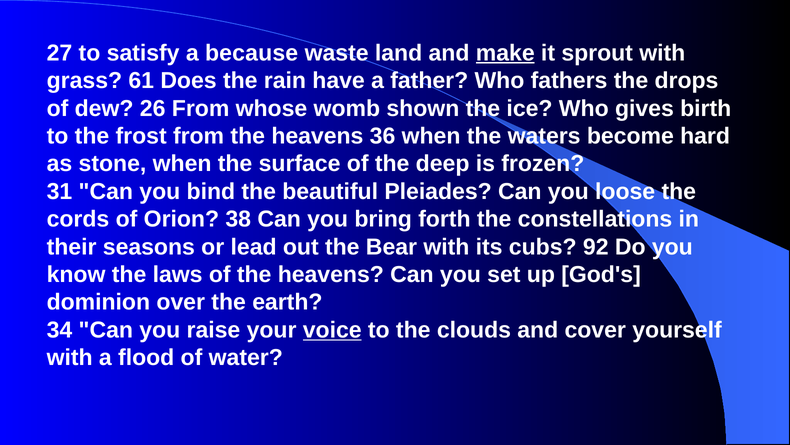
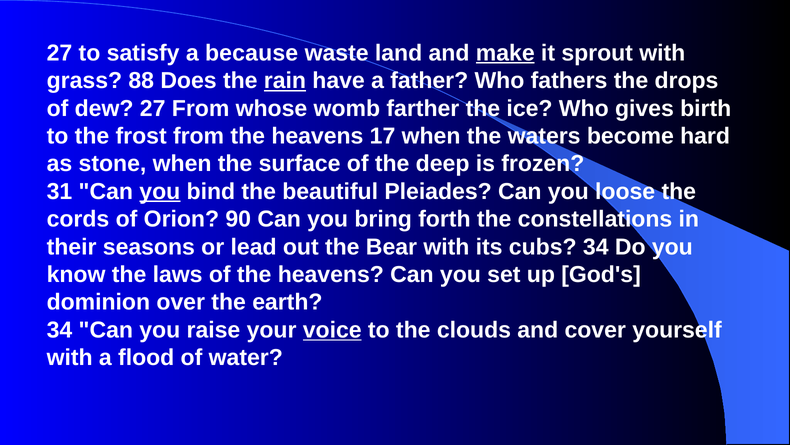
61: 61 -> 88 (141, 81)
rain underline: none -> present (285, 81)
dew 26: 26 -> 27 (153, 108)
shown: shown -> farther (423, 108)
36: 36 -> 17 (383, 136)
you underline: none -> present (160, 191)
38: 38 -> 90 (238, 219)
cubs 92: 92 -> 34 (596, 247)
